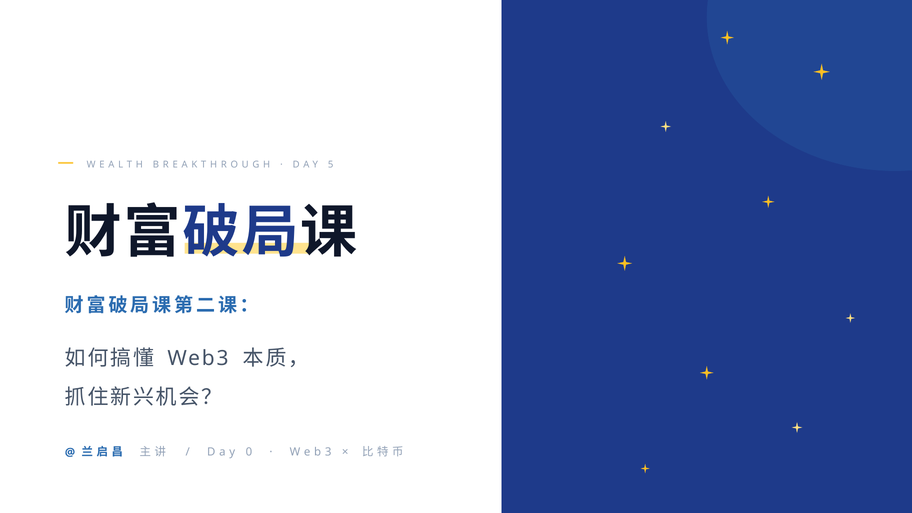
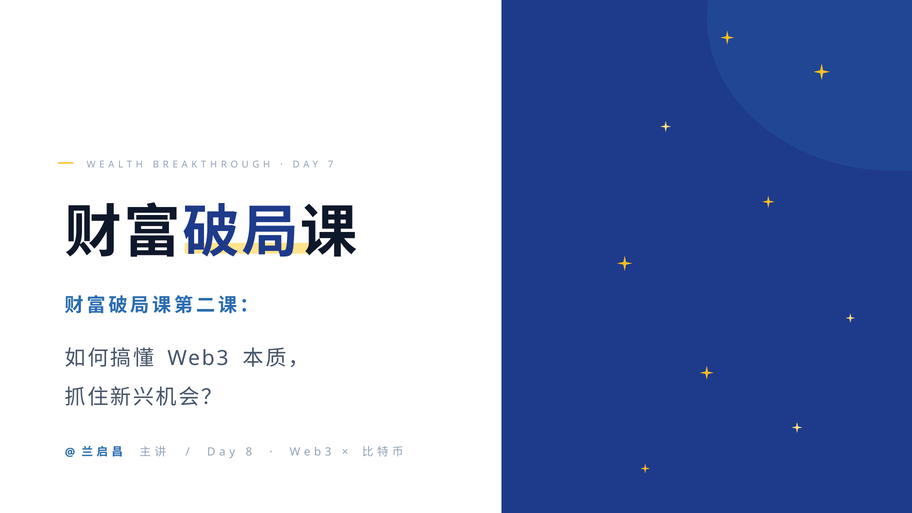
5: 5 -> 7 (331, 165)
0: 0 -> 8 (249, 452)
